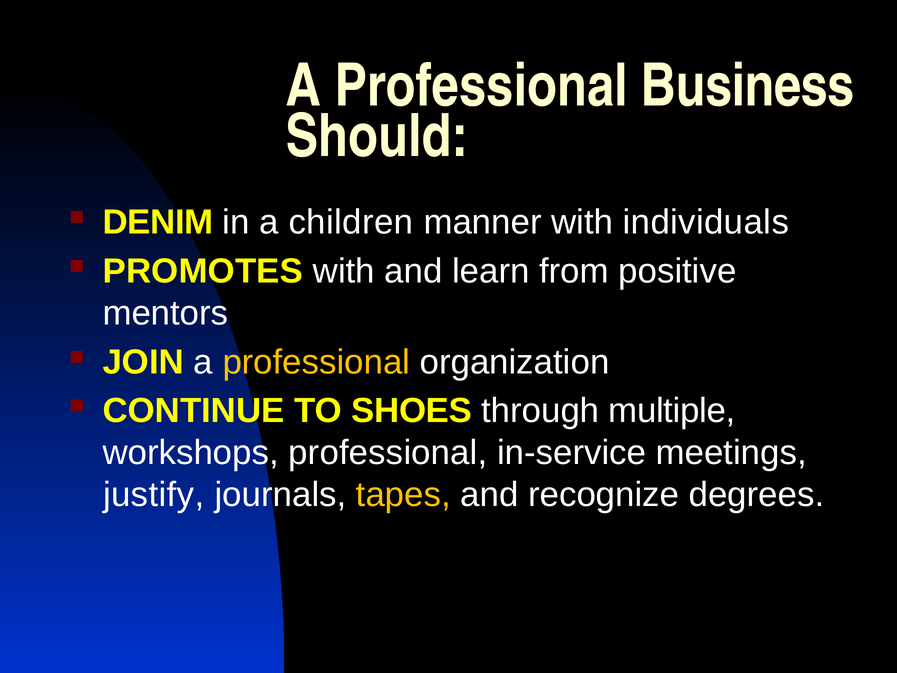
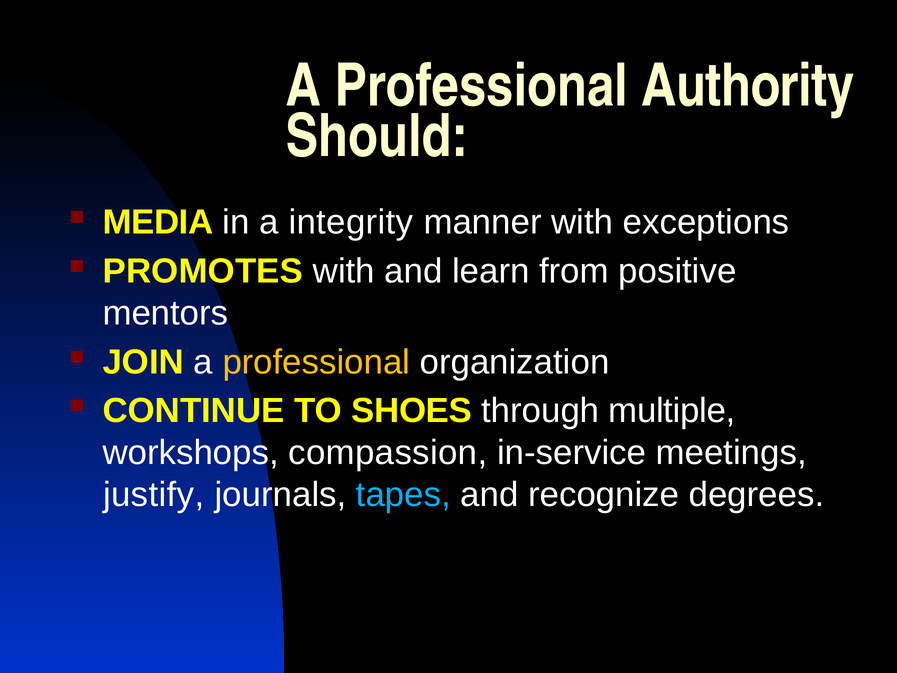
Business: Business -> Authority (748, 86)
DENIM: DENIM -> MEDIA (158, 222)
children: children -> integrity (351, 222)
individuals: individuals -> exceptions (706, 222)
workshops professional: professional -> compassion (388, 453)
tapes colour: yellow -> light blue (403, 495)
